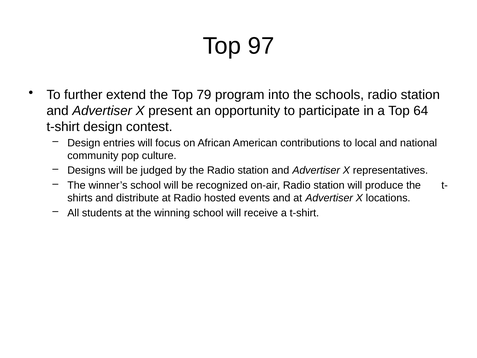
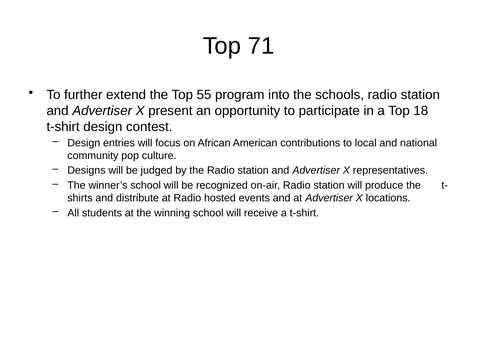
97: 97 -> 71 (261, 46)
79: 79 -> 55 (204, 95)
64: 64 -> 18 (421, 111)
